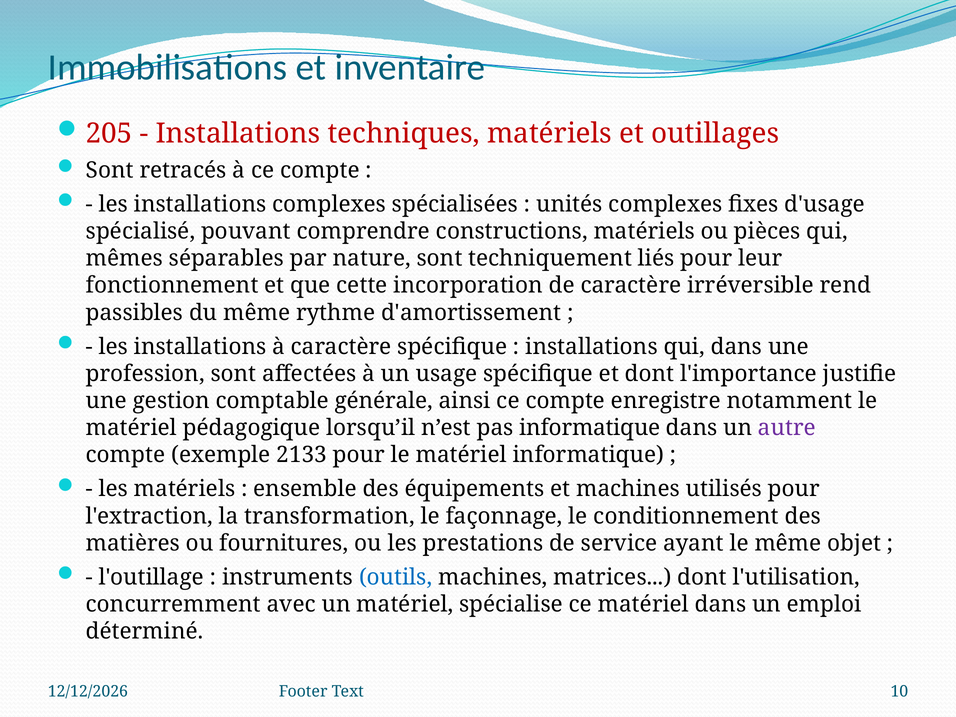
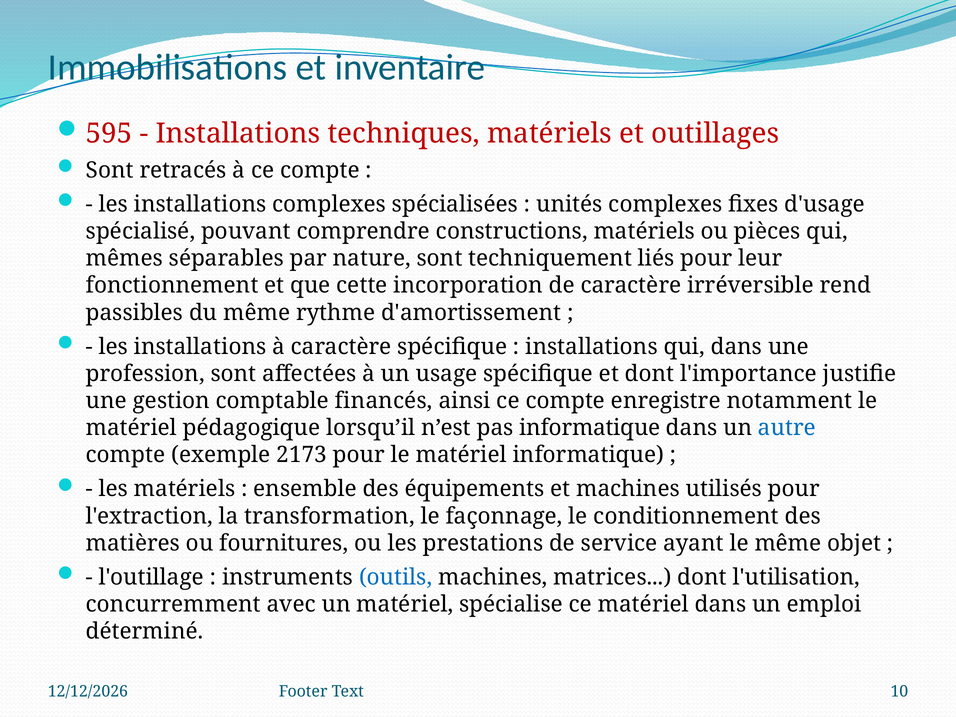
205: 205 -> 595 (109, 133)
générale: générale -> financés (384, 401)
autre colour: purple -> blue (787, 428)
2133: 2133 -> 2173 (302, 455)
